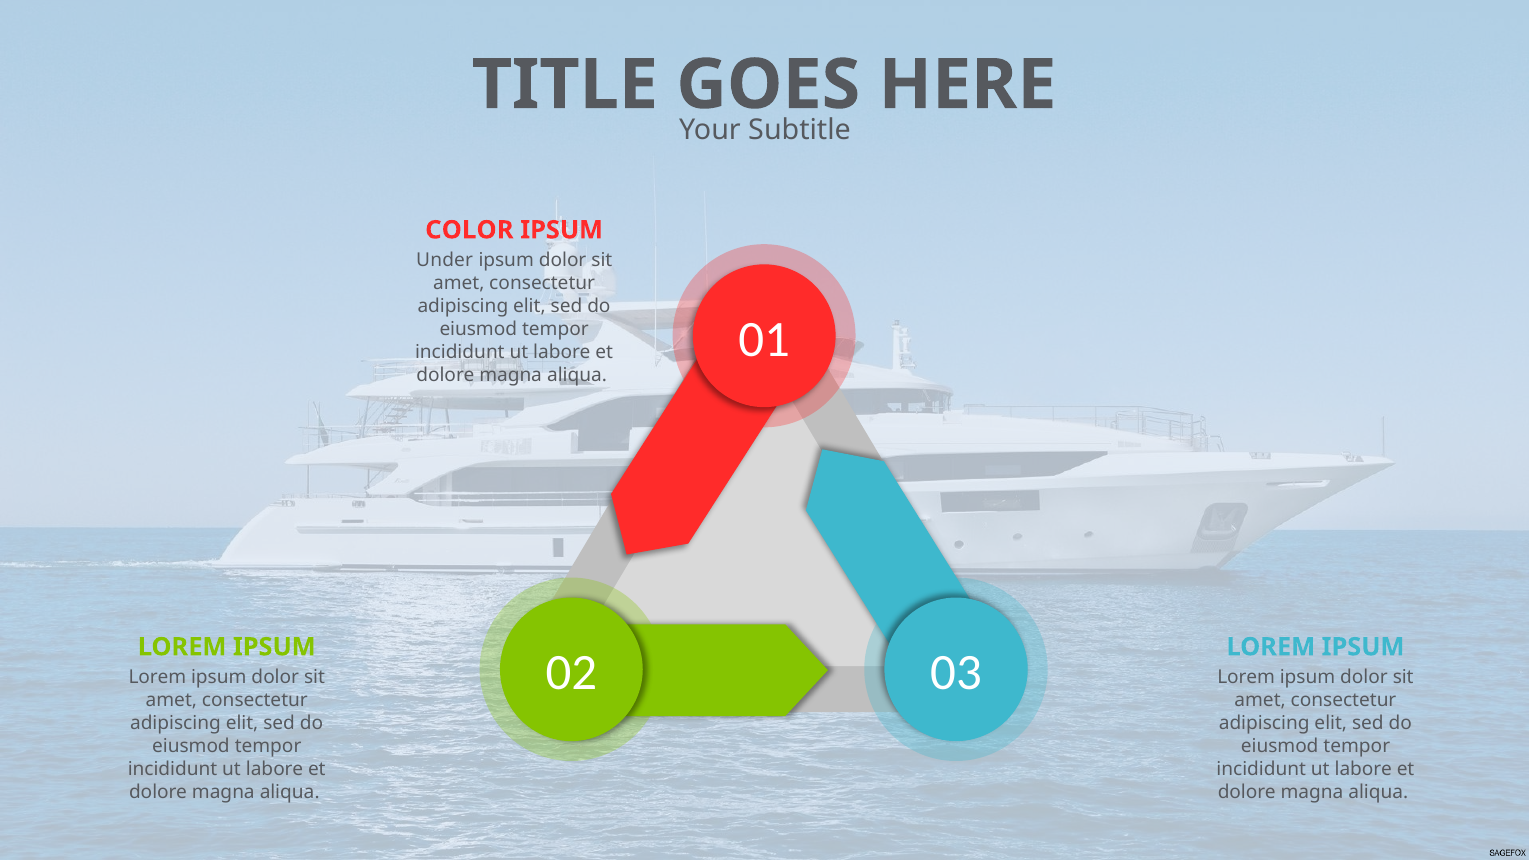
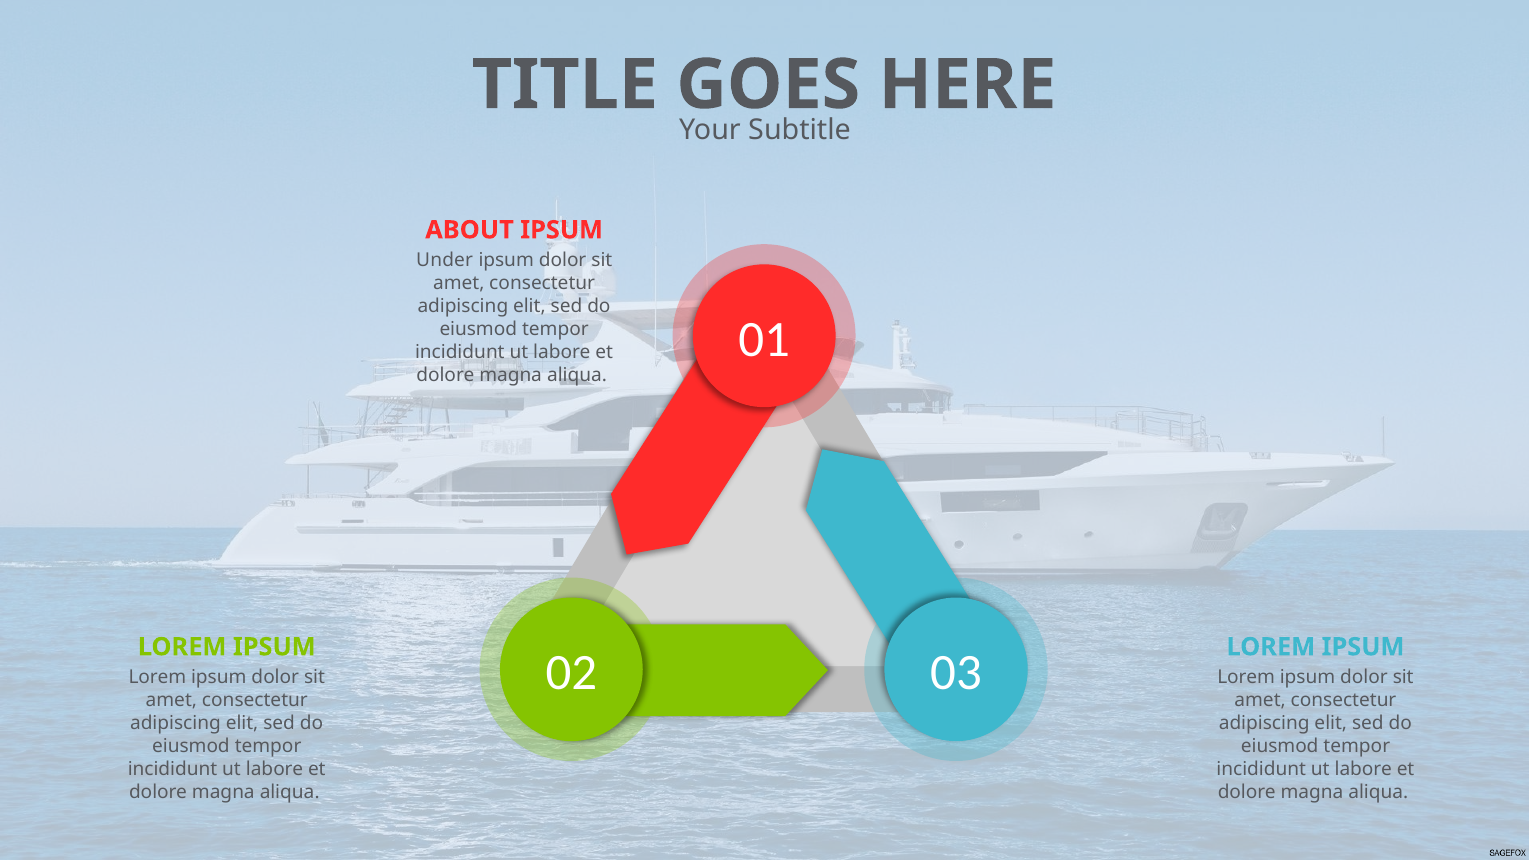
COLOR: COLOR -> ABOUT (469, 230)
